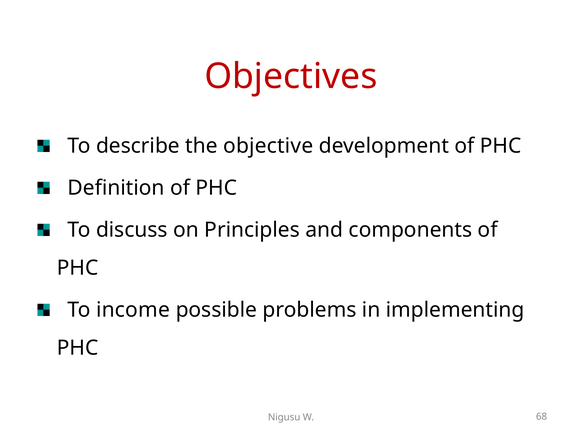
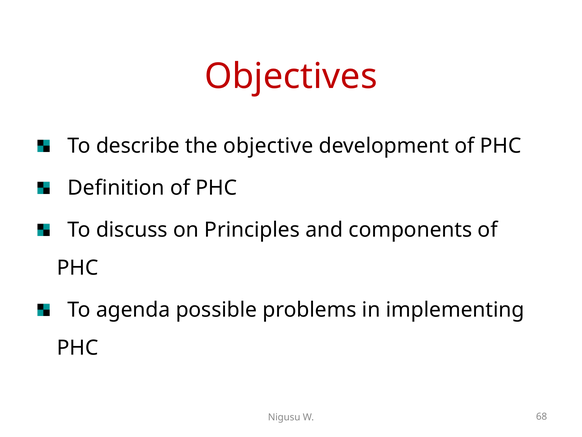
income: income -> agenda (133, 310)
